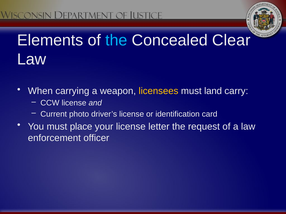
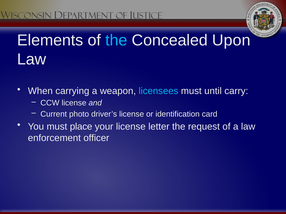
Clear: Clear -> Upon (231, 40)
licensees colour: yellow -> light blue (158, 91)
land: land -> until (213, 91)
